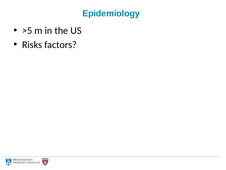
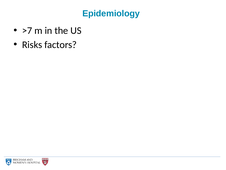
>5: >5 -> >7 (27, 30)
